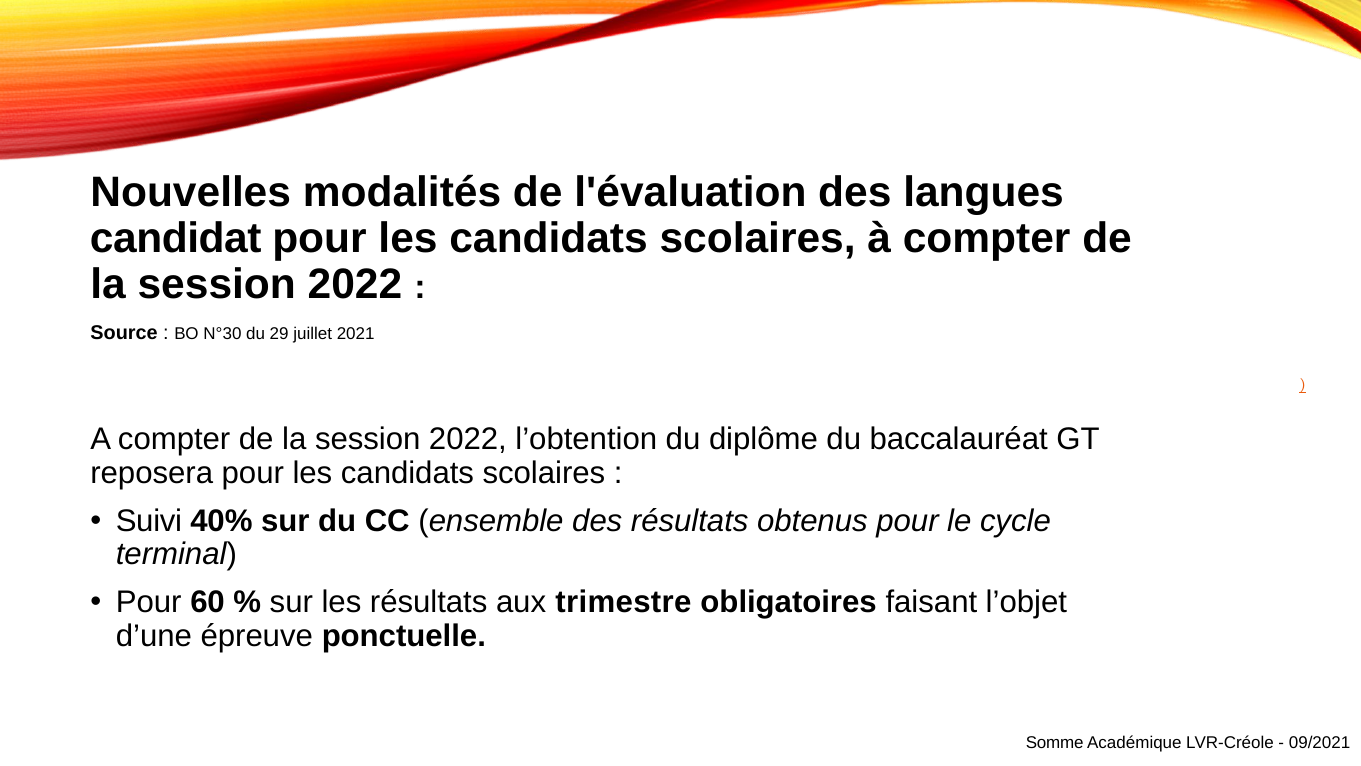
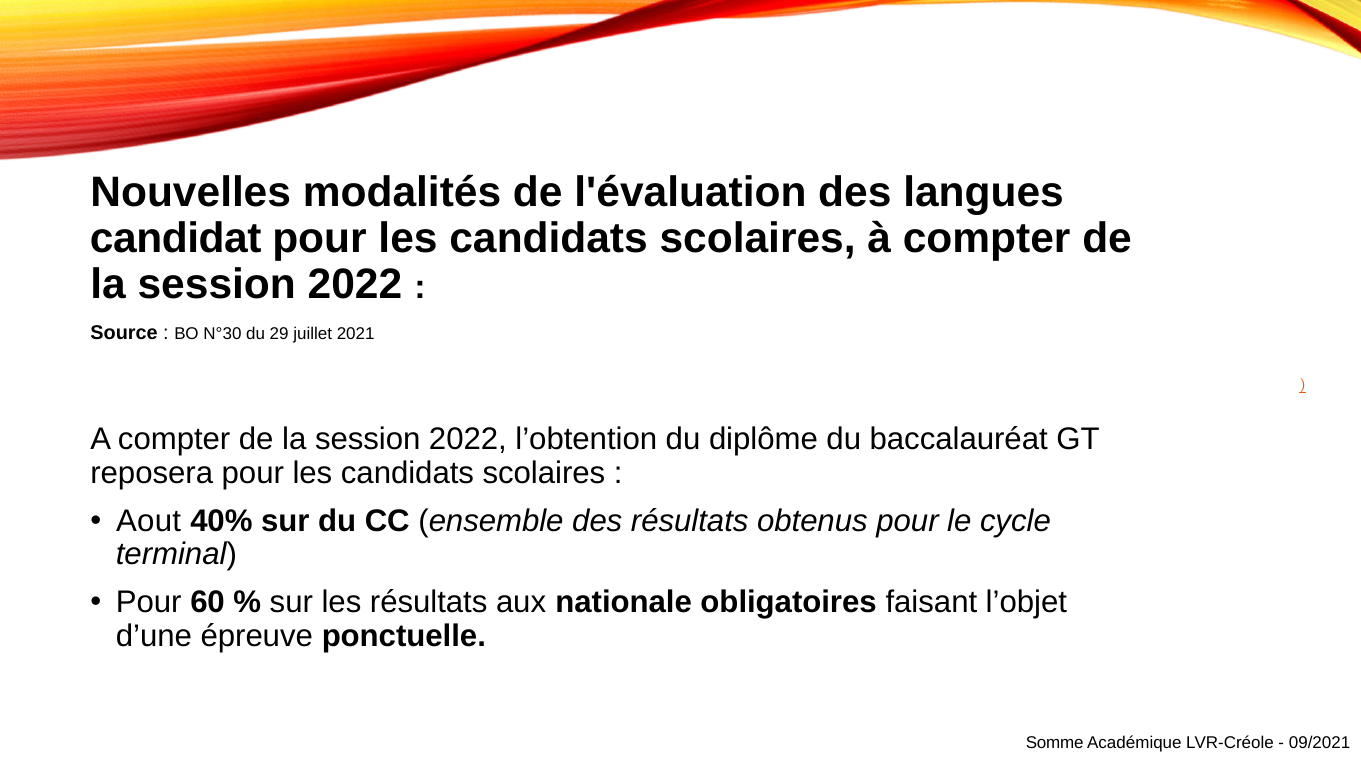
Suivi: Suivi -> Aout (149, 521)
trimestre: trimestre -> nationale (624, 602)
